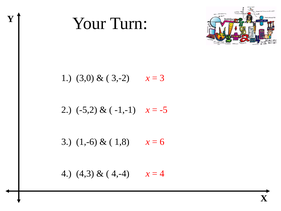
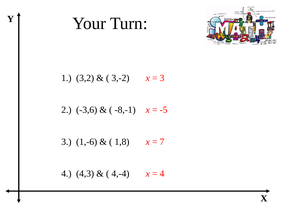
3,0: 3,0 -> 3,2 (85, 78)
-5,2: -5,2 -> -3,6 (87, 110)
-1,-1: -1,-1 -> -8,-1 (125, 110)
6: 6 -> 7 (162, 142)
